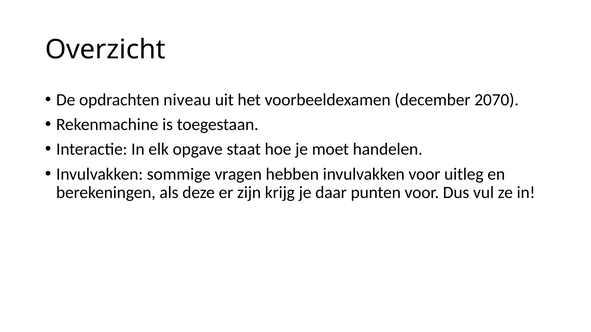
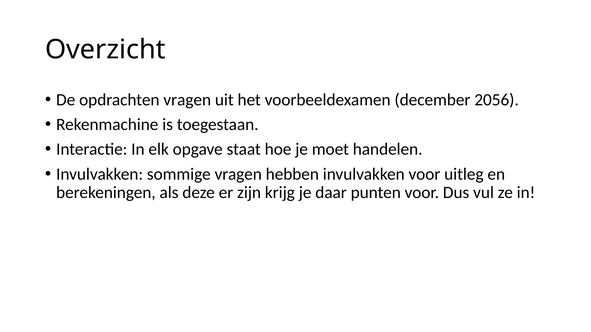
opdrachten niveau: niveau -> vragen (187, 100)
2070: 2070 -> 2056 (497, 100)
